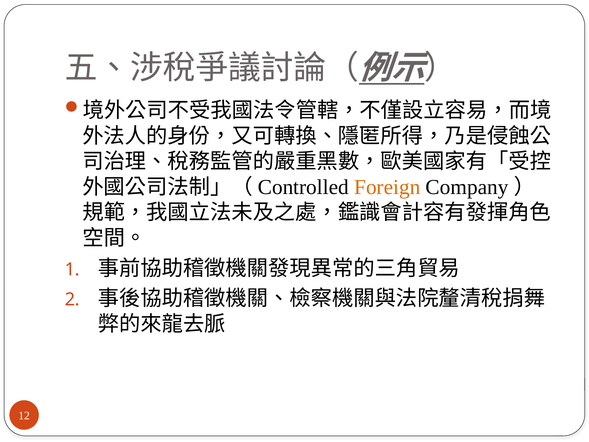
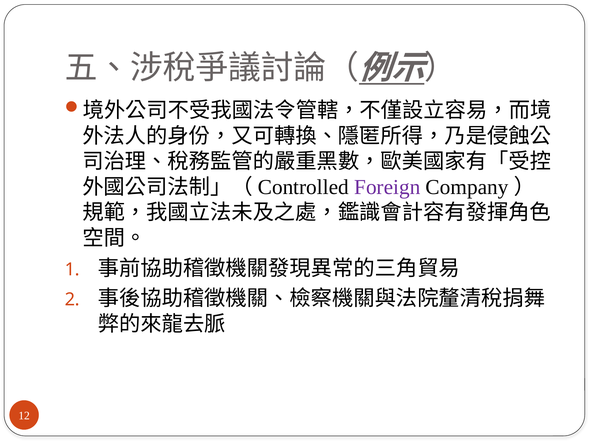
Foreign colour: orange -> purple (387, 187)
